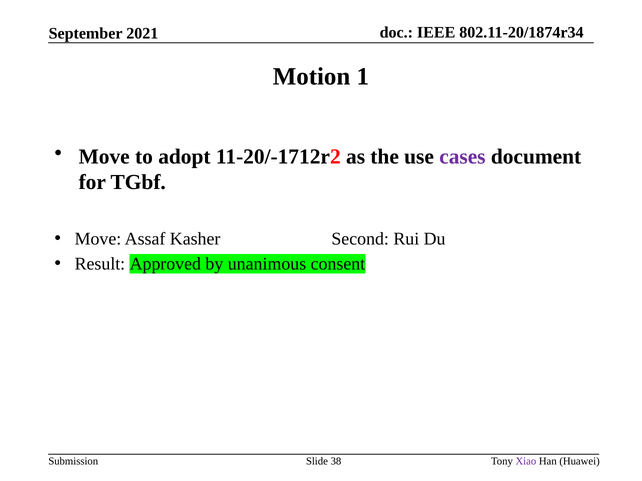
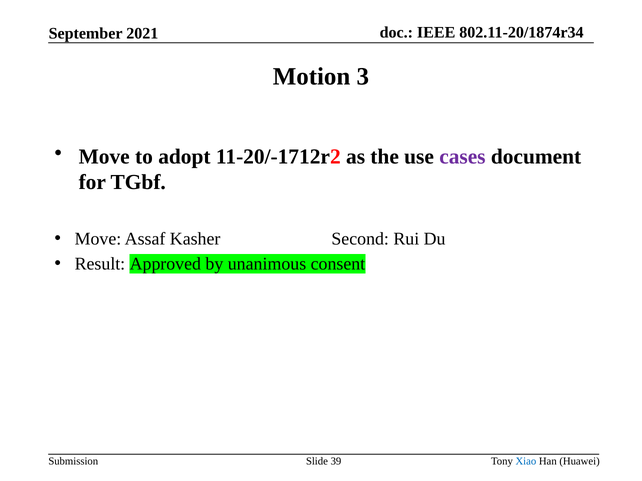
1: 1 -> 3 (363, 77)
38: 38 -> 39 (336, 462)
Xiao colour: purple -> blue (526, 462)
